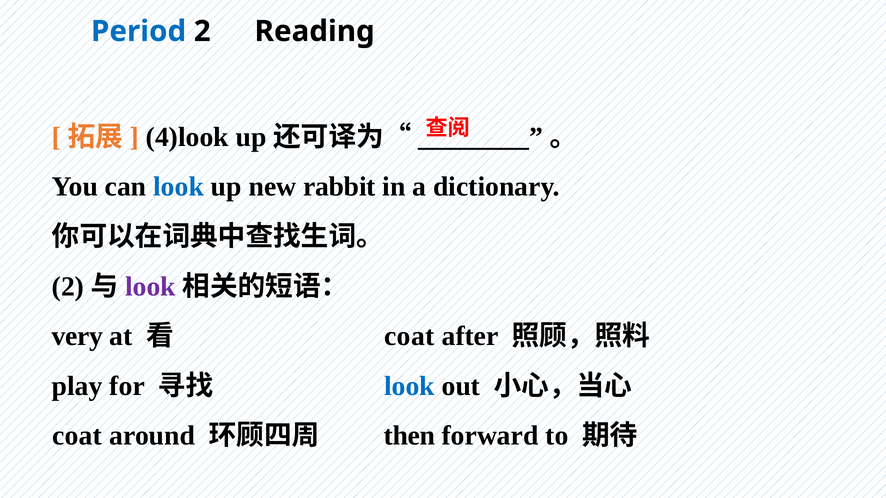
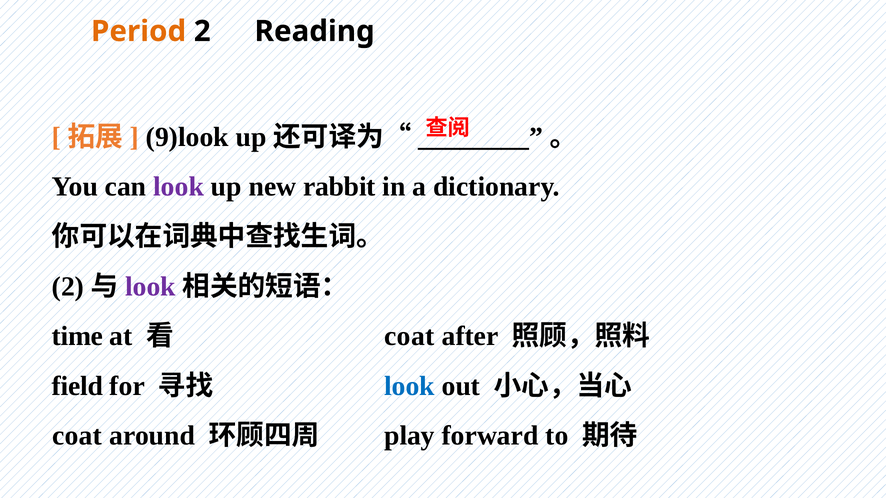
Period colour: blue -> orange (139, 31)
4)look: 4)look -> 9)look (187, 137)
look colour: blue -> purple (179, 187)
very: very -> time (77, 336)
play: play -> field (77, 386)
then: then -> play (409, 436)
